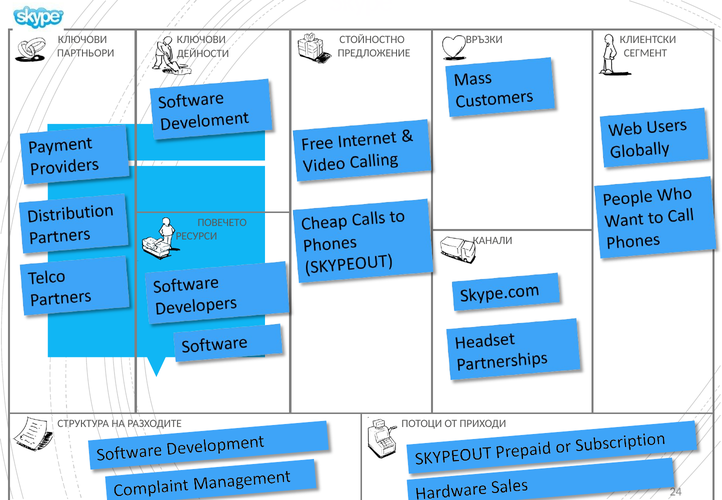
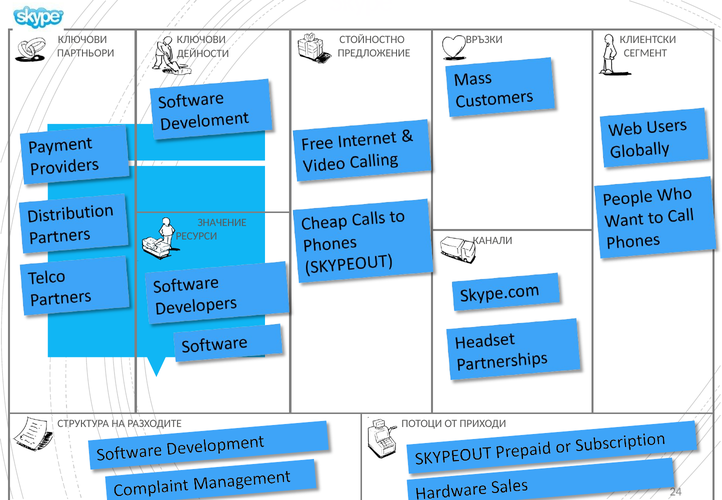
ПОВЕЧЕТО: ПОВЕЧЕТО -> ЗНАЧЕНИЕ (222, 223)
